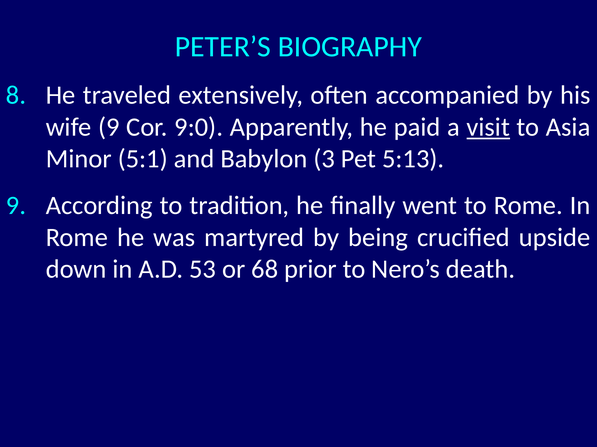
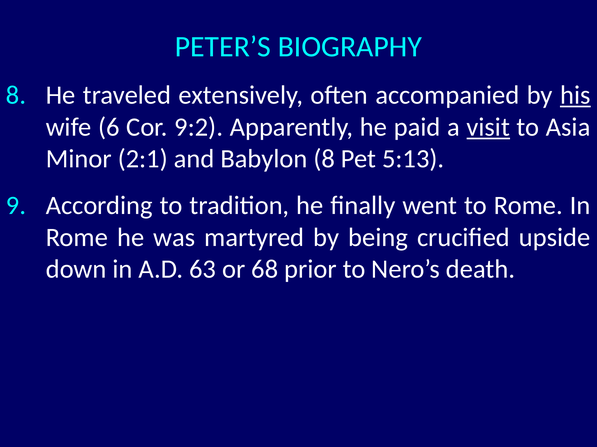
his underline: none -> present (575, 95)
wife 9: 9 -> 6 (109, 127)
9:0: 9:0 -> 9:2 (199, 127)
5:1: 5:1 -> 2:1 (143, 159)
Babylon 3: 3 -> 8 (324, 159)
53: 53 -> 63 (203, 270)
